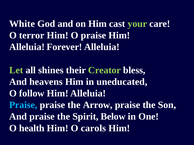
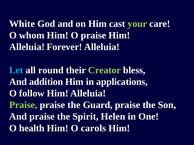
terror: terror -> whom (32, 35)
Let colour: light green -> light blue (16, 70)
shines: shines -> round (51, 70)
heavens: heavens -> addition (46, 82)
uneducated: uneducated -> applications (122, 82)
Praise colour: light blue -> light green (23, 105)
Arrow: Arrow -> Guard (98, 105)
Below: Below -> Helen (113, 117)
